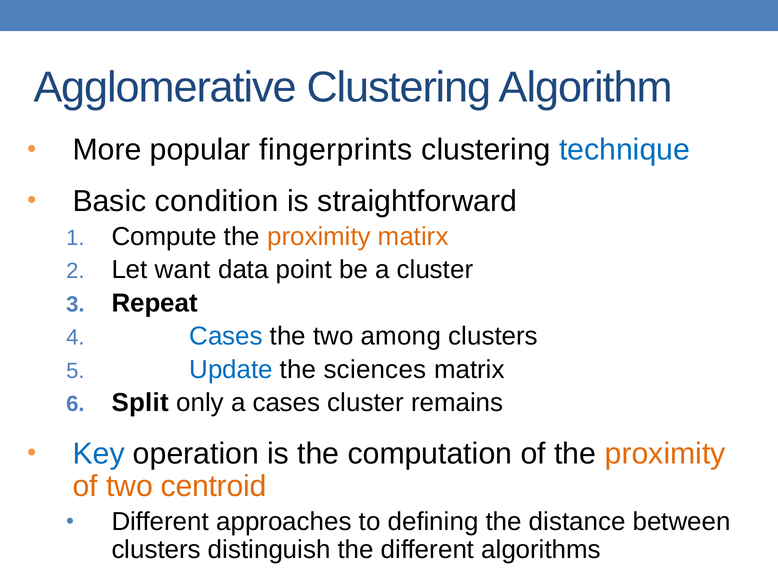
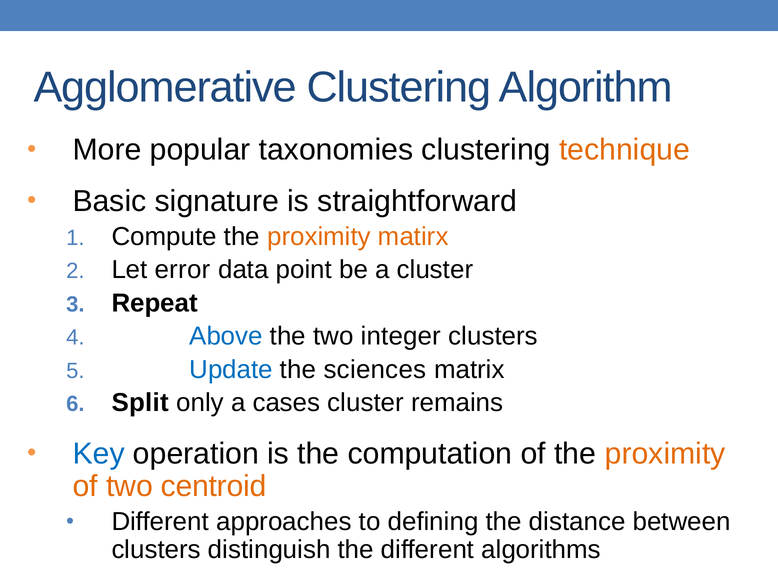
fingerprints: fingerprints -> taxonomies (336, 150)
technique colour: blue -> orange (625, 150)
condition: condition -> signature (217, 201)
want: want -> error (183, 270)
Cases: Cases -> Above (226, 336)
among: among -> integer (401, 336)
